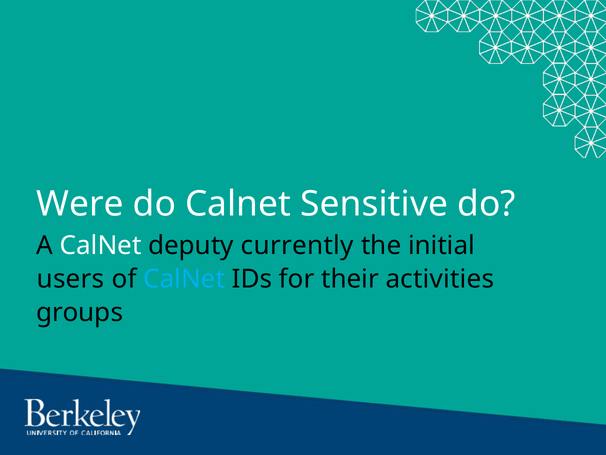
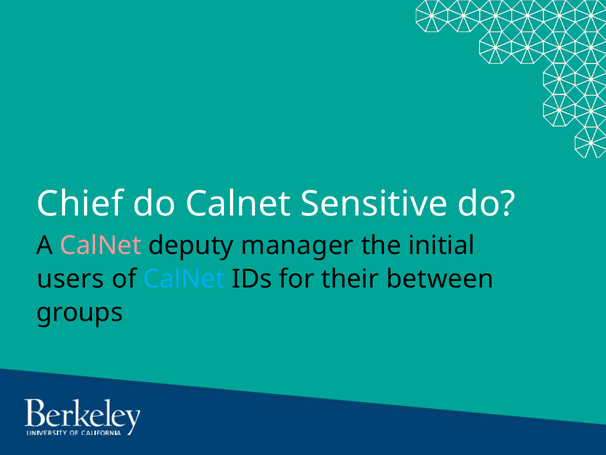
Were: Were -> Chief (80, 204)
CalNet colour: white -> pink (101, 245)
currently: currently -> manager (297, 245)
activities: activities -> between (440, 279)
